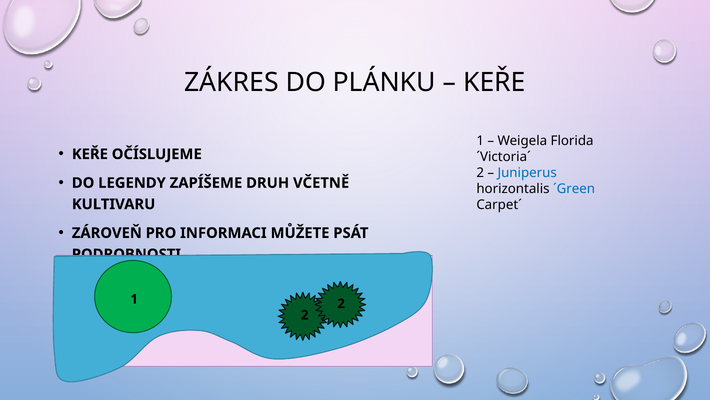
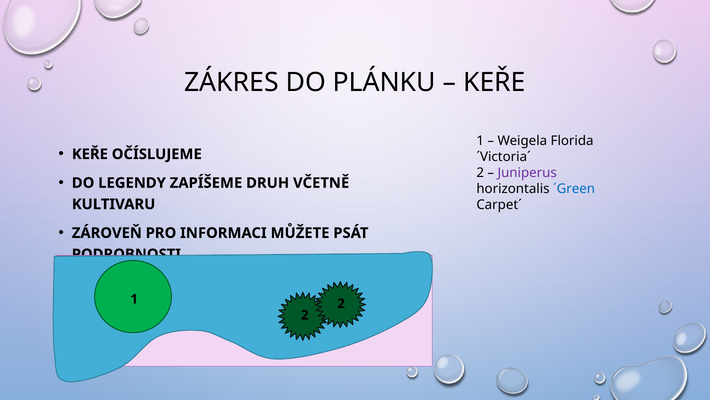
Juniperus colour: blue -> purple (527, 172)
